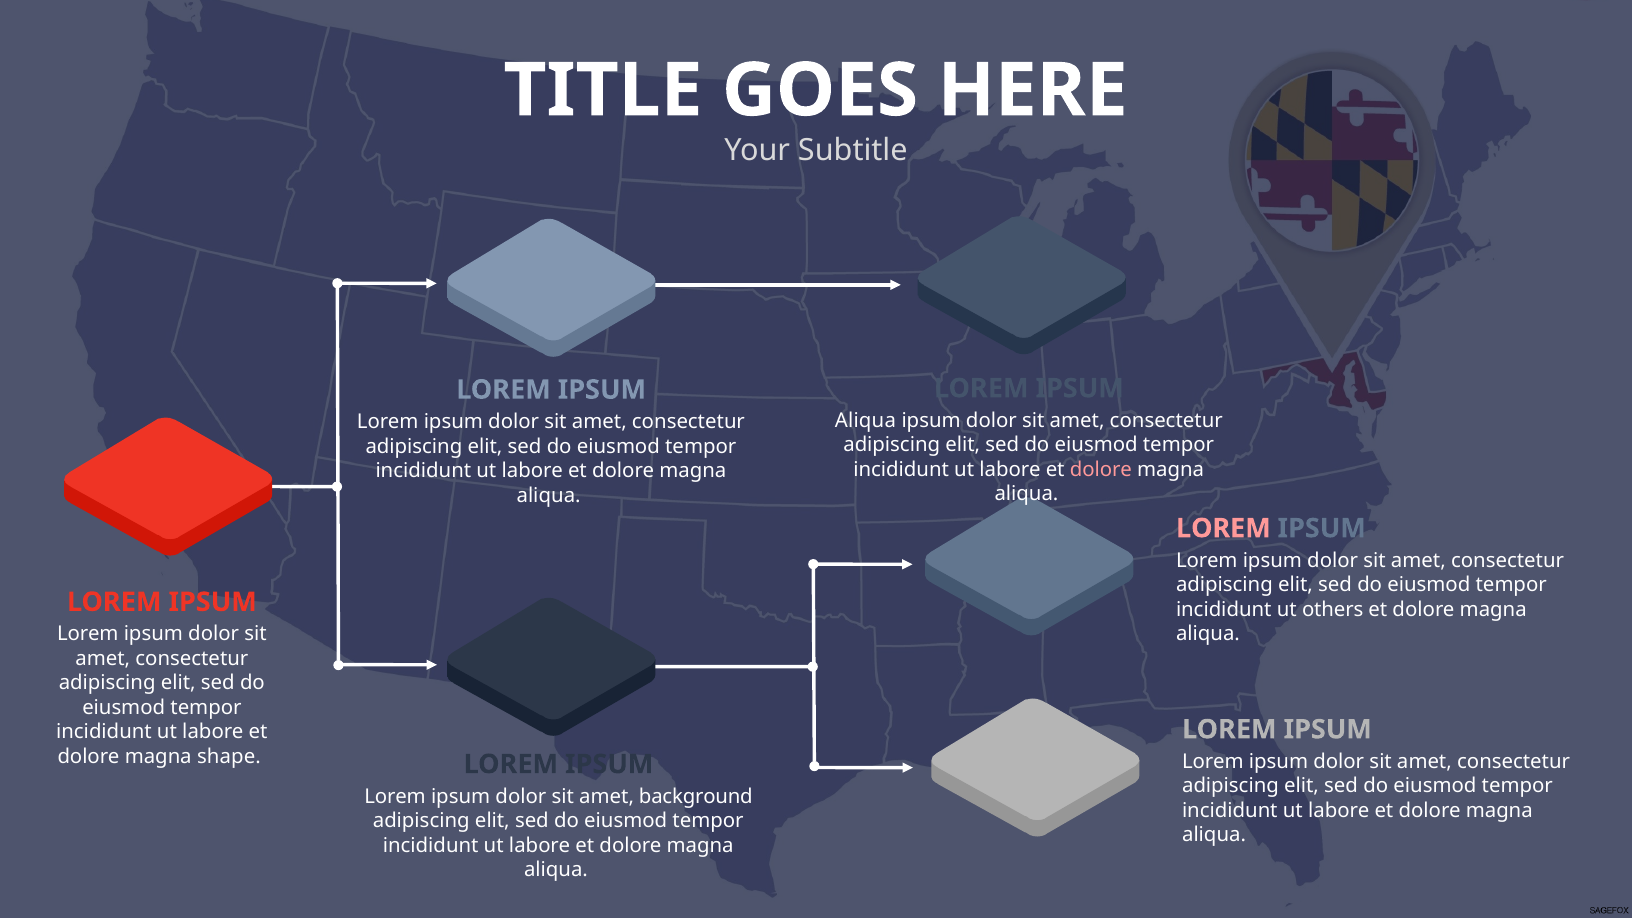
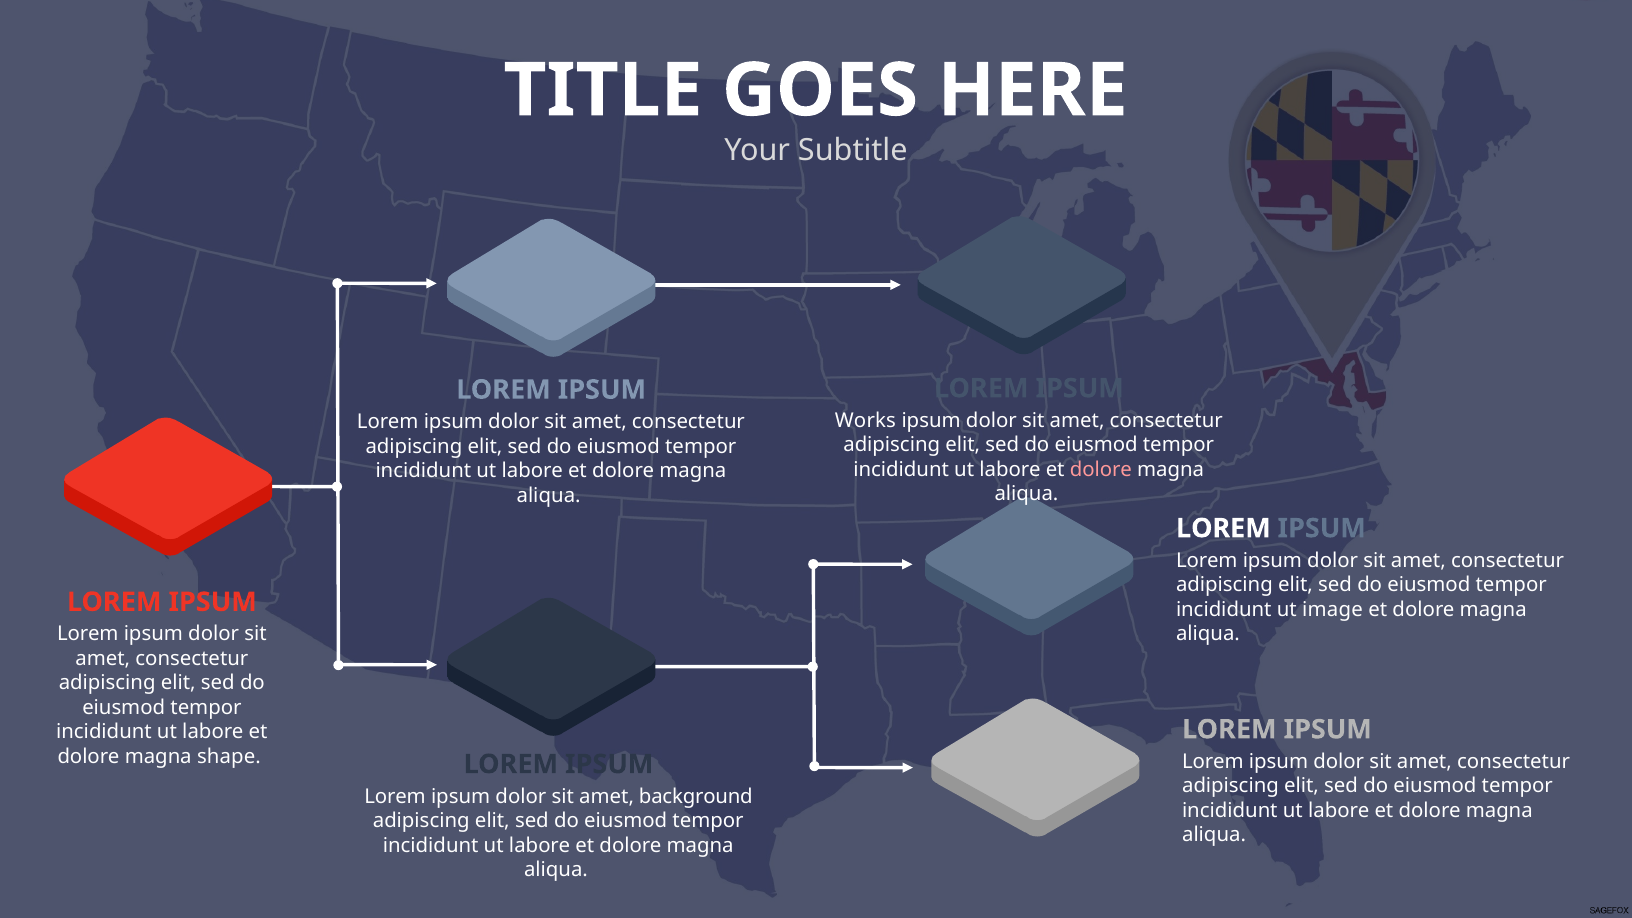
Aliqua: Aliqua -> Works (865, 421)
LOREM colour: pink -> white (1223, 528)
others: others -> image (1333, 609)
